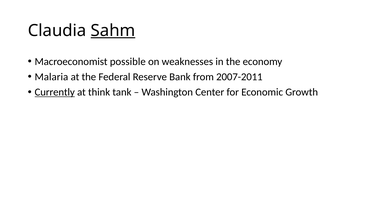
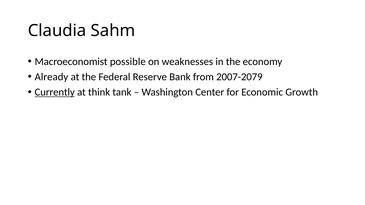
Sahm underline: present -> none (113, 31)
Malaria: Malaria -> Already (51, 77)
2007-2011: 2007-2011 -> 2007-2079 (239, 77)
